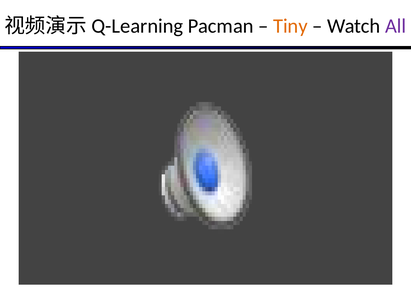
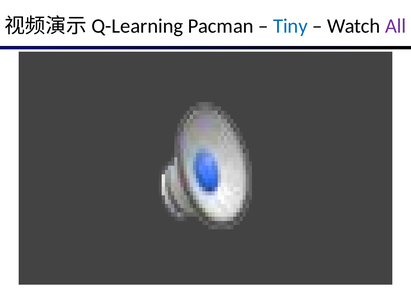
Tiny colour: orange -> blue (290, 26)
